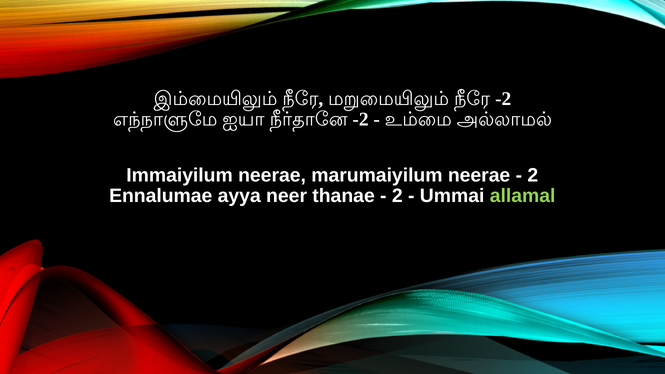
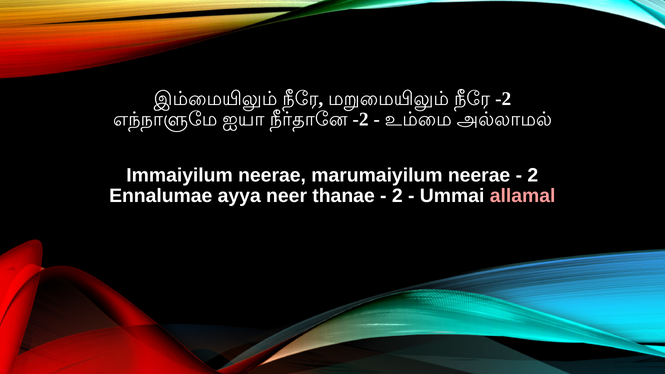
allamal colour: light green -> pink (523, 196)
